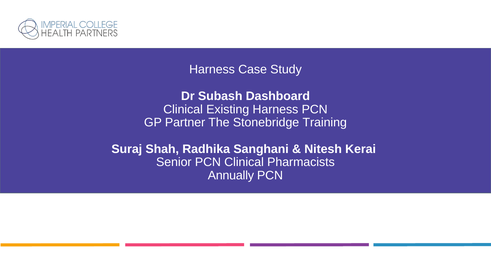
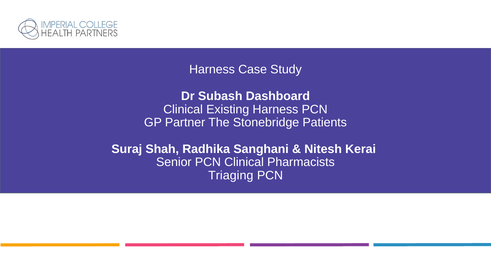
Training: Training -> Patients (325, 123)
Annually: Annually -> Triaging (231, 176)
